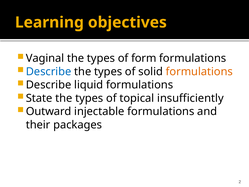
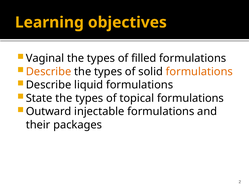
form: form -> filled (144, 58)
Describe colour: blue -> orange (49, 72)
topical insufficiently: insufficiently -> formulations (190, 98)
